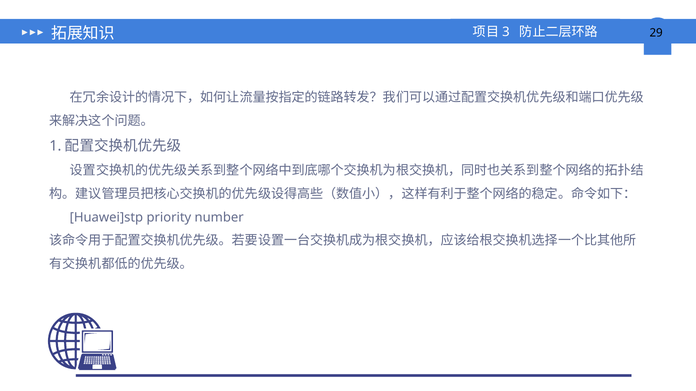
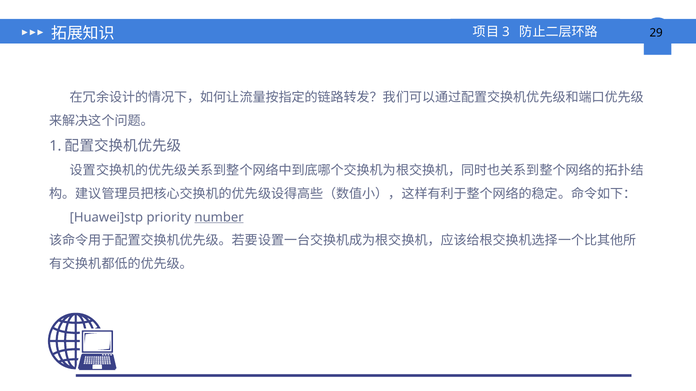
number underline: none -> present (219, 217)
